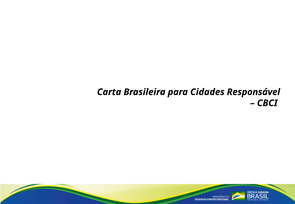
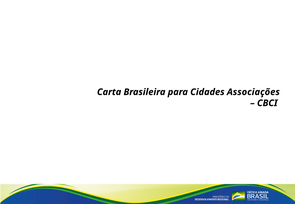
Responsável: Responsável -> Associações (253, 92)
